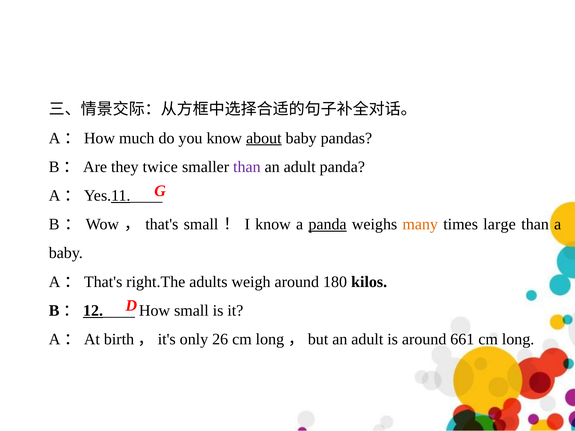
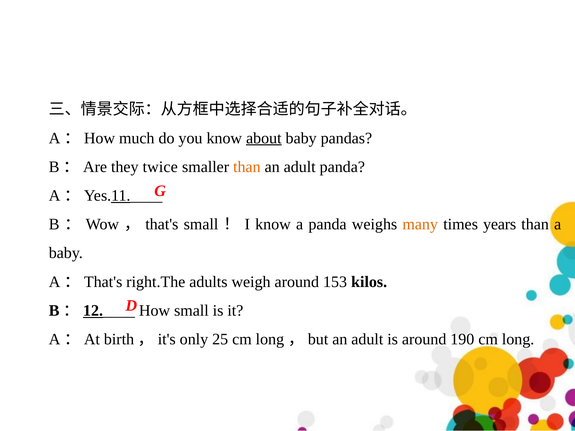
than colour: purple -> orange (247, 167)
panda underline: present -> none (328, 224)
large: large -> years (500, 224)
180: 180 -> 153 (335, 282)
26: 26 -> 25 (220, 339)
661: 661 -> 190 (462, 339)
